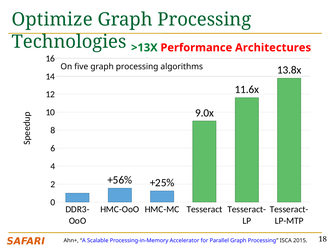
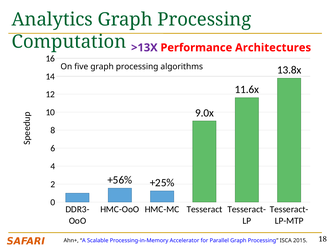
Optimize: Optimize -> Analytics (52, 20)
Technologies: Technologies -> Computation (69, 42)
>13X colour: green -> purple (144, 48)
